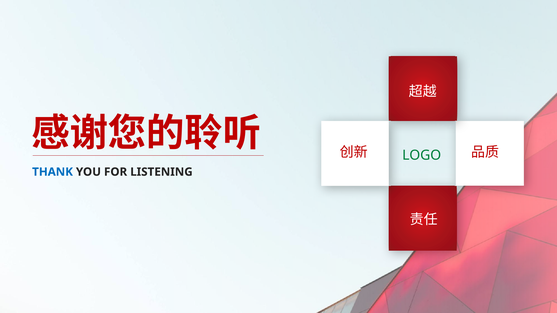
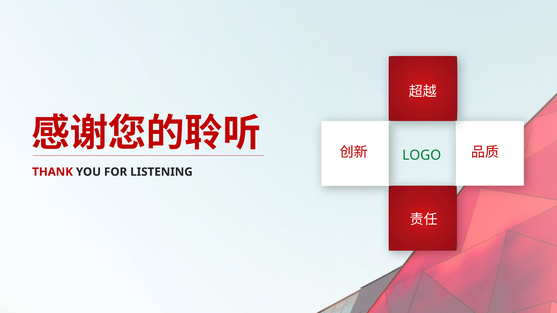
THANK colour: blue -> red (53, 172)
